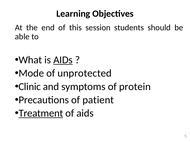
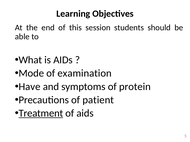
AIDs underline: present -> none (63, 60)
unprotected: unprotected -> examination (85, 73)
Clinic: Clinic -> Have (30, 87)
